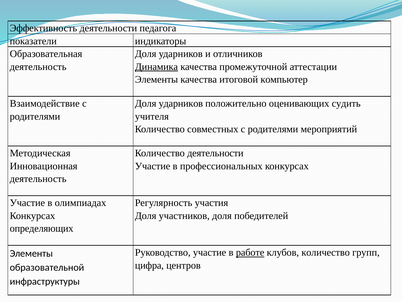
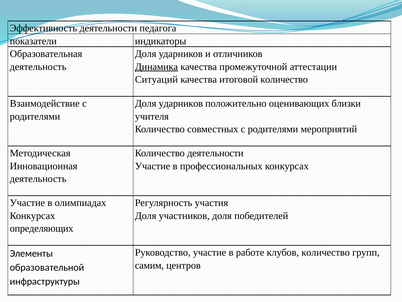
Элементы: Элементы -> Ситуаций (156, 79)
итоговой компьютер: компьютер -> количество (284, 79)
судить: судить -> близки (346, 103)
работе underline: present -> none (250, 252)
цифра: цифра -> самим (149, 265)
